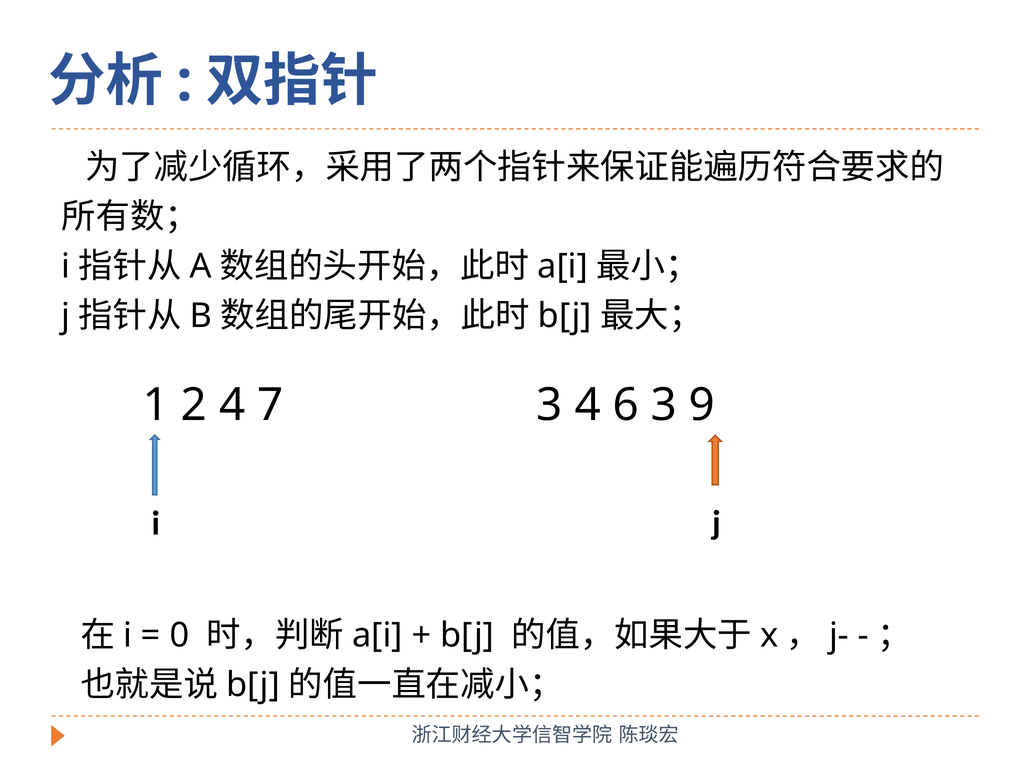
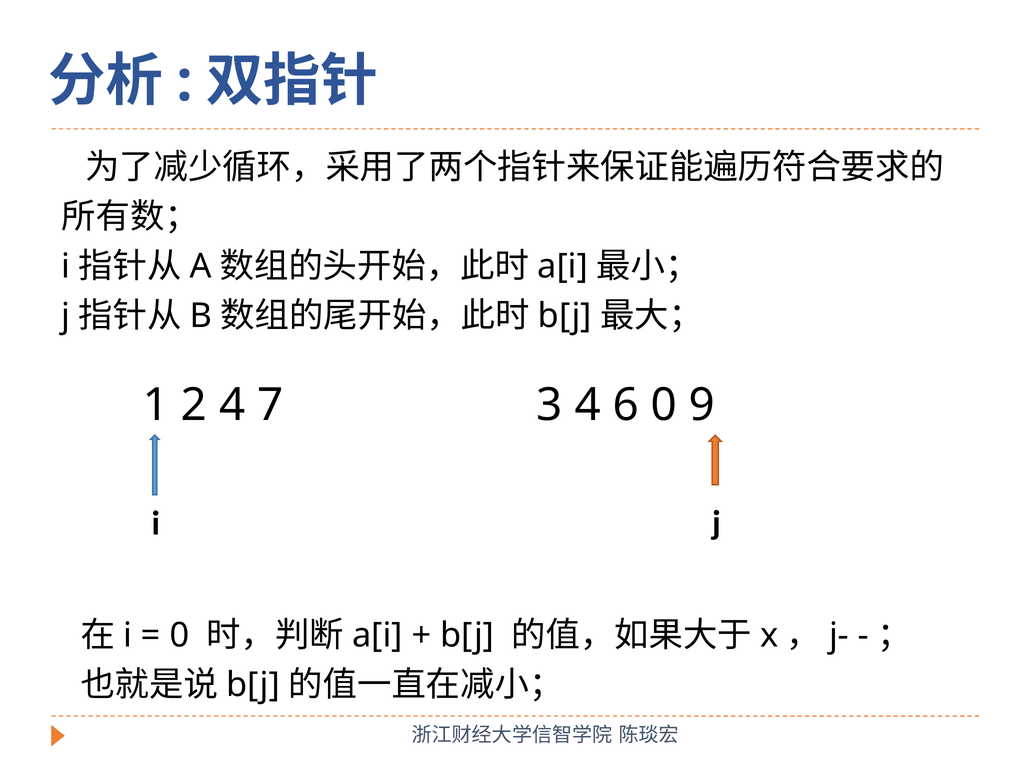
6 3: 3 -> 0 (664, 405)
